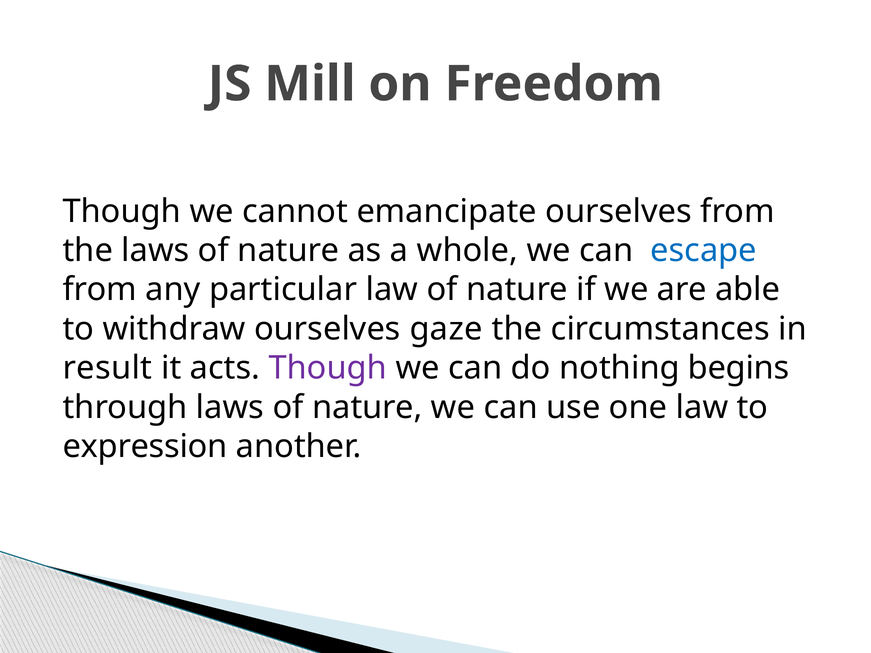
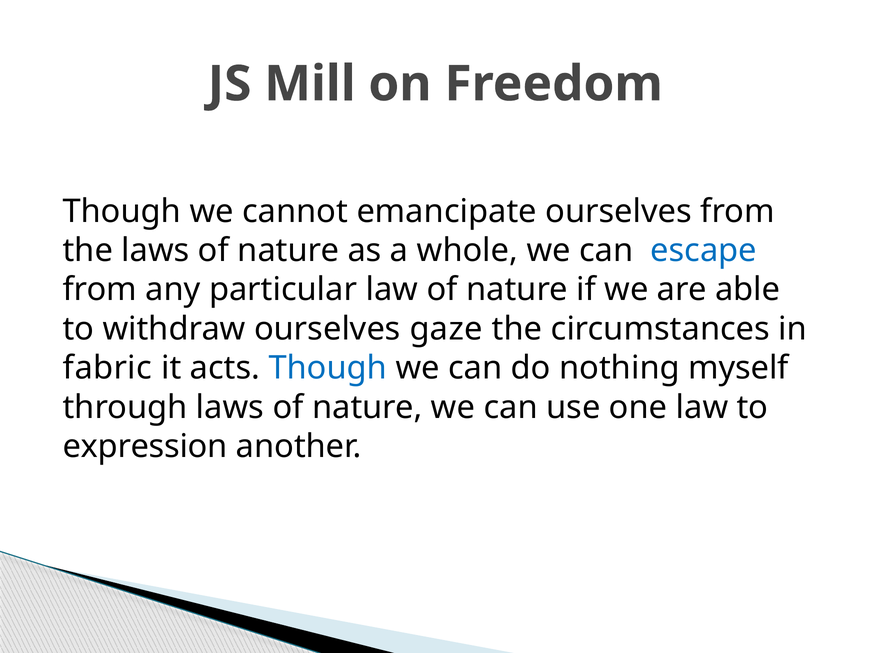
result: result -> fabric (107, 368)
Though colour: purple -> blue (328, 368)
begins: begins -> myself (738, 368)
